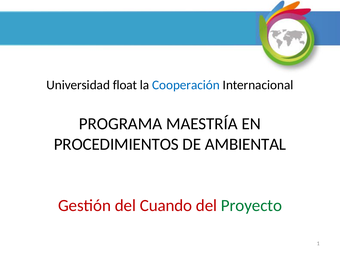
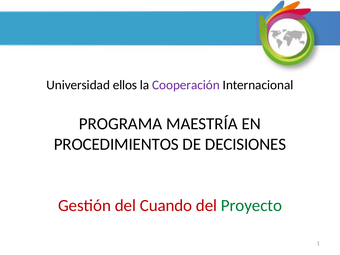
float: float -> ellos (125, 85)
Cooperación colour: blue -> purple (186, 85)
AMBIENTAL: AMBIENTAL -> DECISIONES (246, 144)
